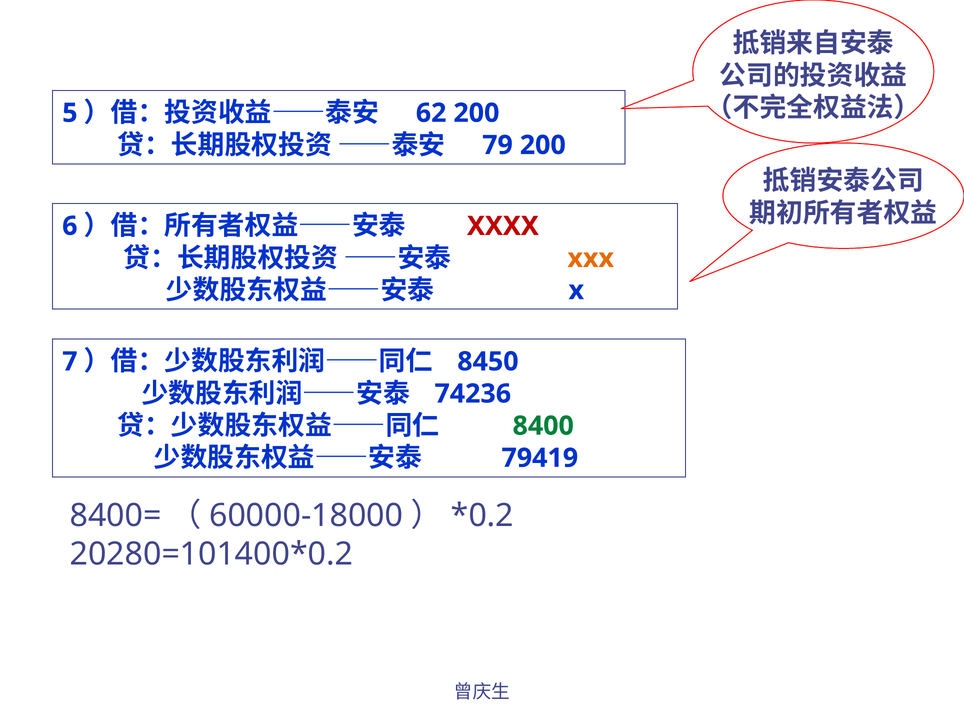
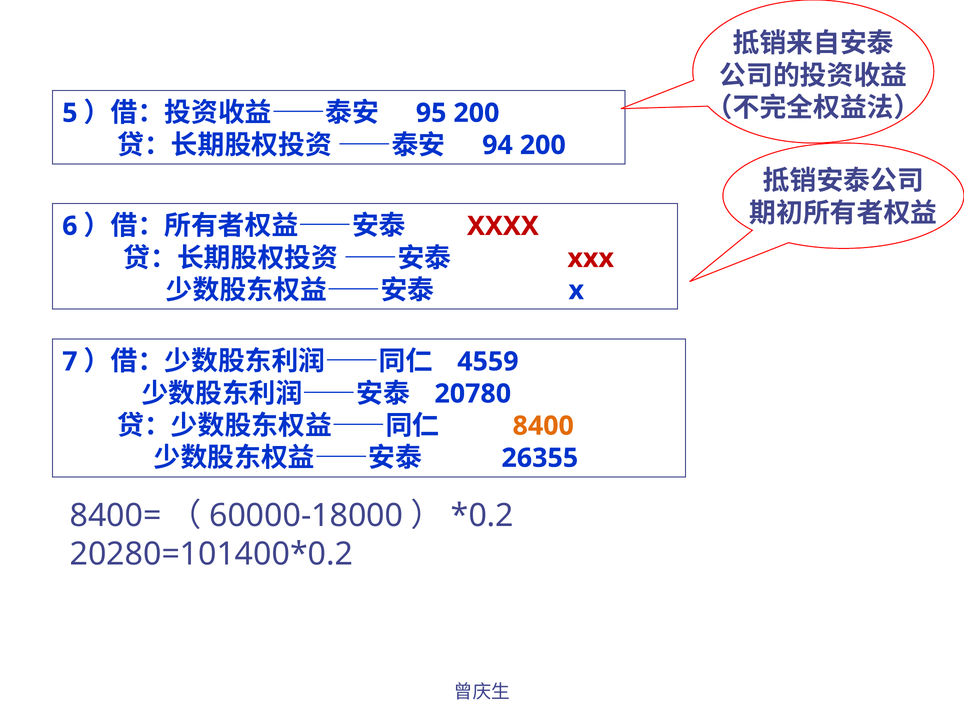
62: 62 -> 95 (431, 113)
79: 79 -> 94 (498, 145)
xxx colour: orange -> red (591, 258)
8450: 8450 -> 4559 (488, 362)
74236: 74236 -> 20780 (473, 394)
8400 colour: green -> orange (543, 426)
79419: 79419 -> 26355 (540, 458)
